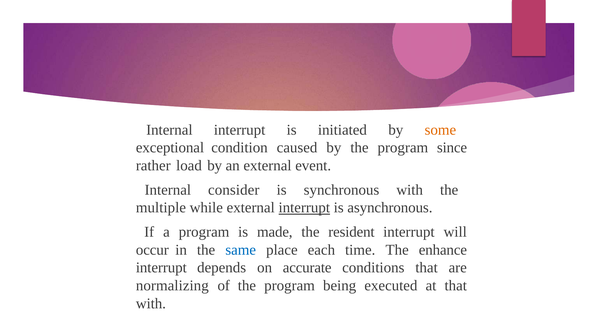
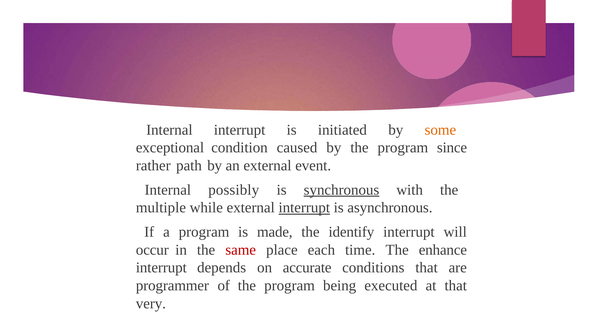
load: load -> path (189, 166)
consider: consider -> possibly (234, 190)
synchronous underline: none -> present (342, 190)
resident: resident -> identify (351, 232)
same colour: blue -> red (241, 250)
normalizing: normalizing -> programmer (172, 286)
with: with -> very (151, 304)
